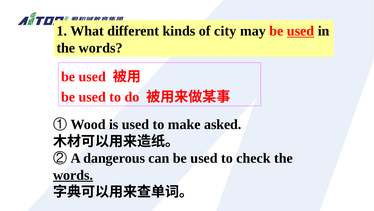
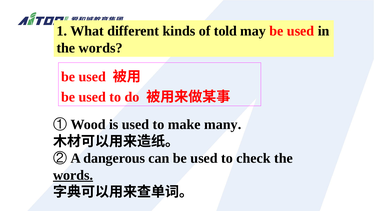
city: city -> told (225, 31)
used underline: present -> none (301, 31)
asked: asked -> many (223, 124)
